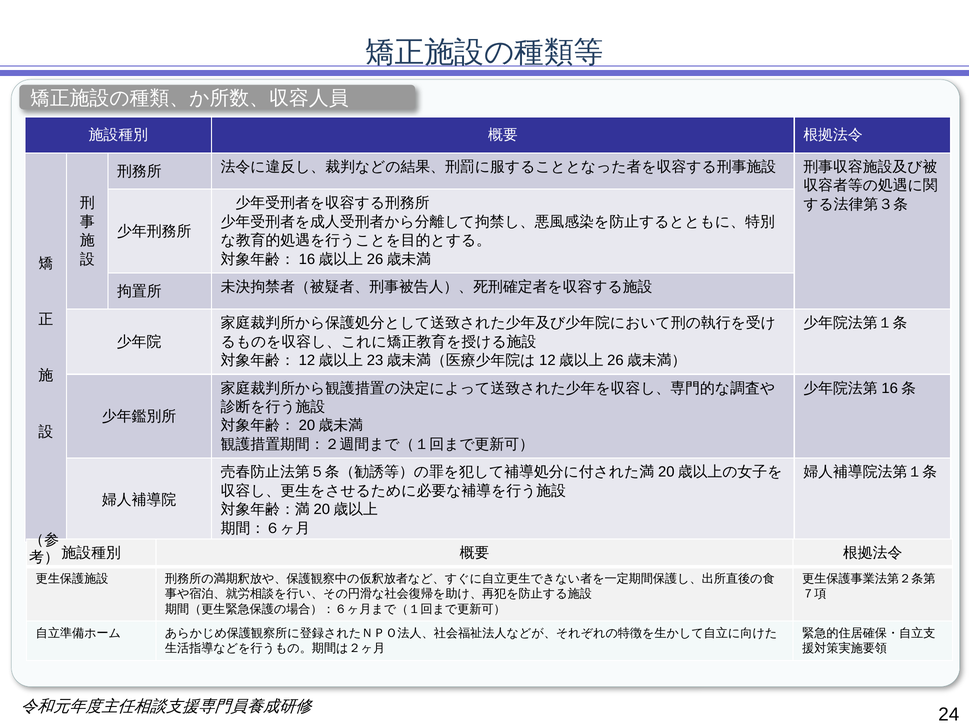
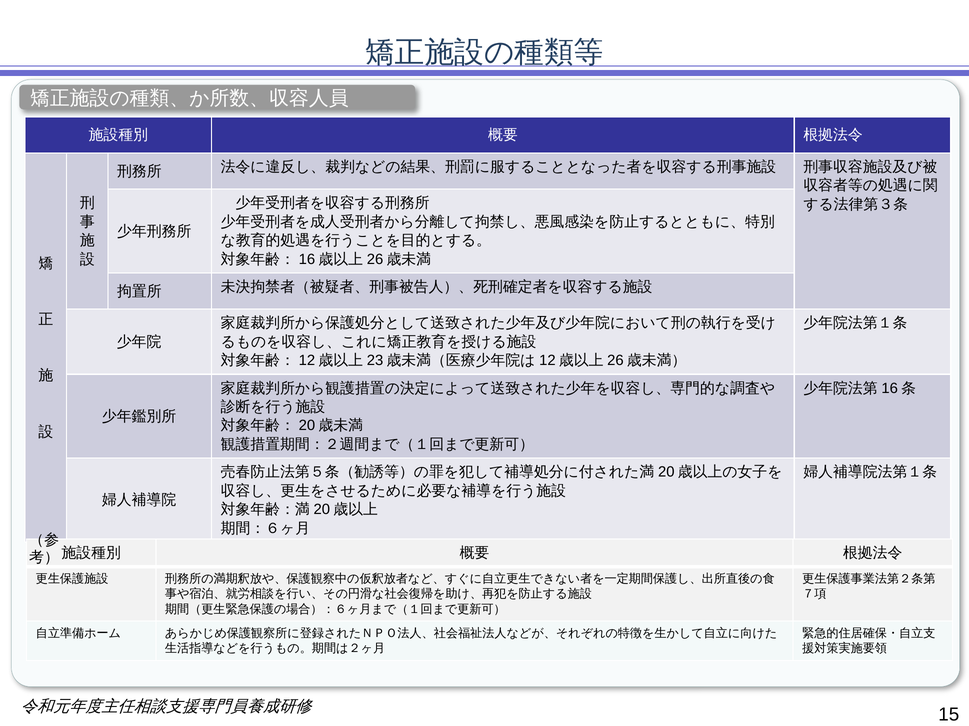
24: 24 -> 15 (949, 715)
